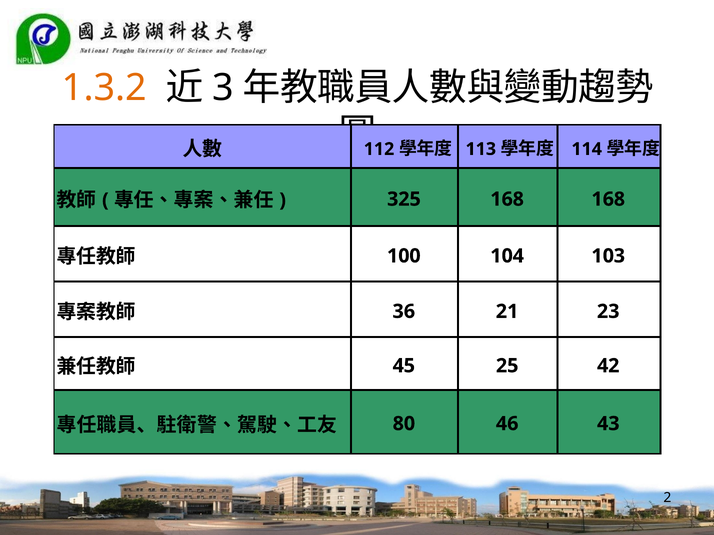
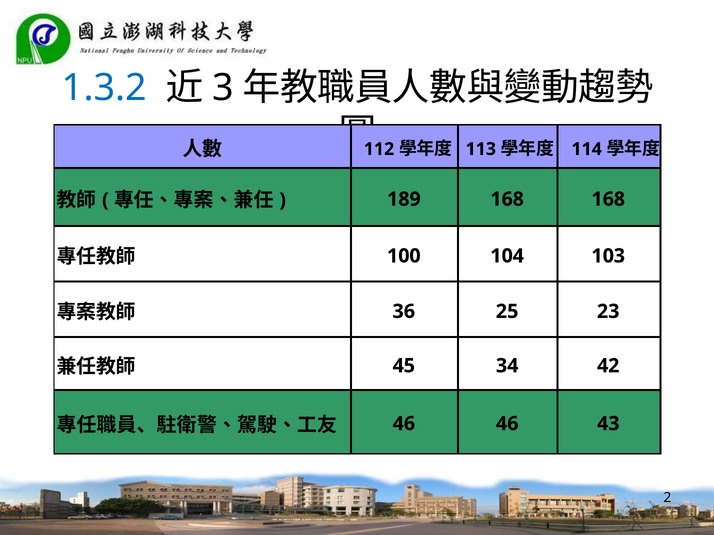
1.3.2 colour: orange -> blue (104, 88)
325: 325 -> 189 (404, 199)
21: 21 -> 25 (507, 312)
25: 25 -> 34 (507, 366)
80: 80 -> 46 (404, 424)
